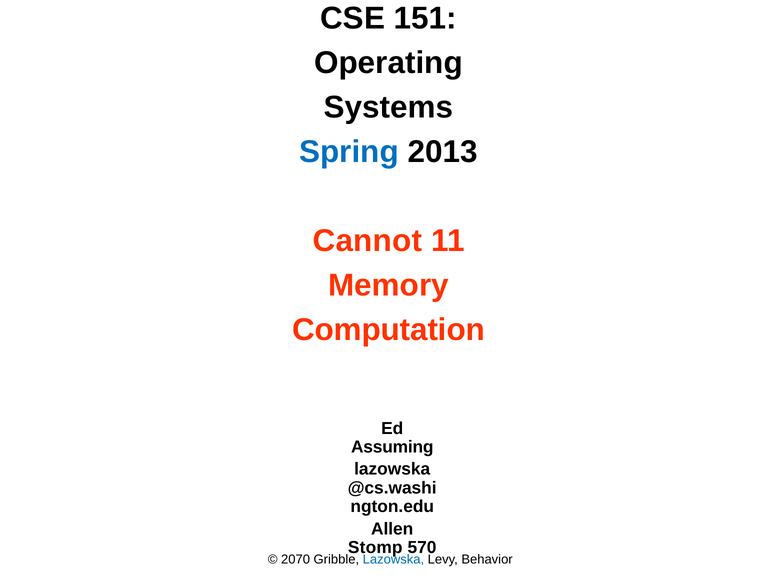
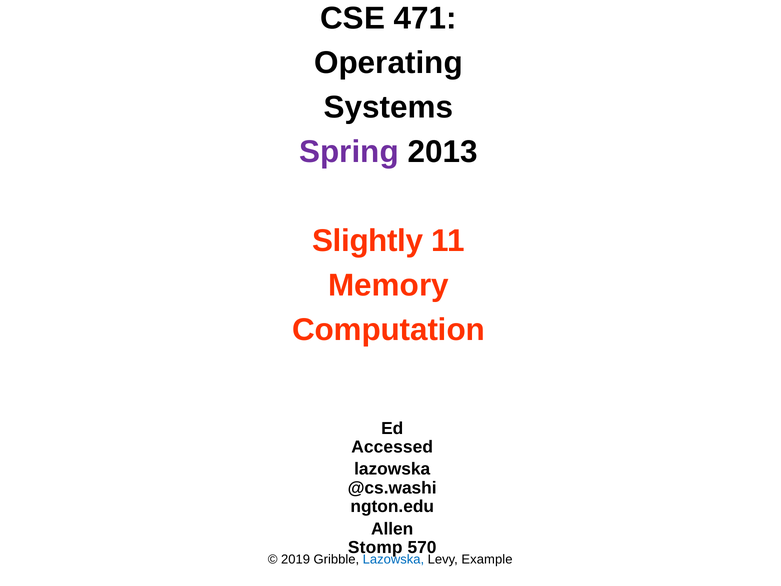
151: 151 -> 471 (425, 18)
Spring colour: blue -> purple (349, 152)
Cannot: Cannot -> Slightly (368, 241)
Assuming: Assuming -> Accessed (392, 447)
2070: 2070 -> 2019 (296, 559)
Behavior: Behavior -> Example (487, 559)
